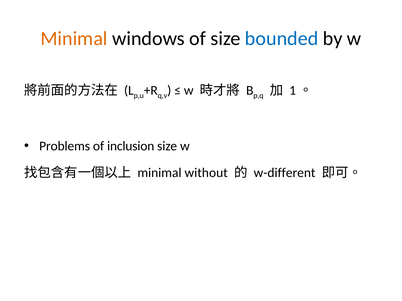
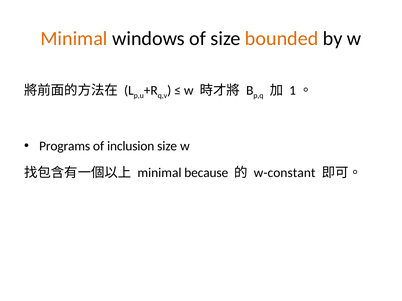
bounded colour: blue -> orange (282, 39)
Problems: Problems -> Programs (65, 146)
without: without -> because (206, 173)
w-different: w-different -> w-constant (285, 173)
